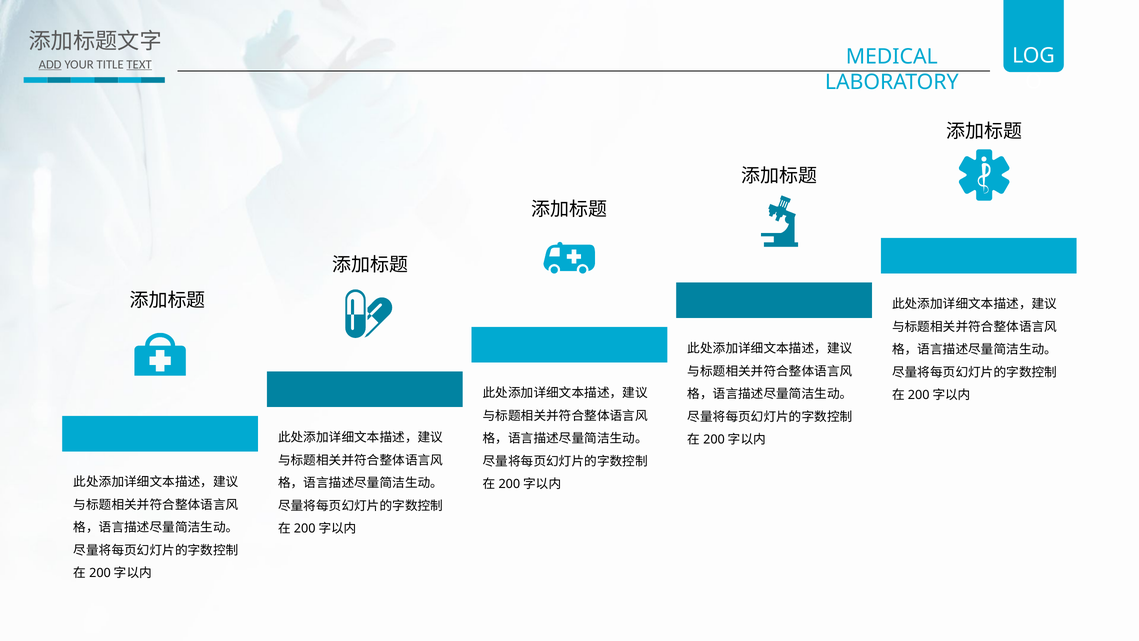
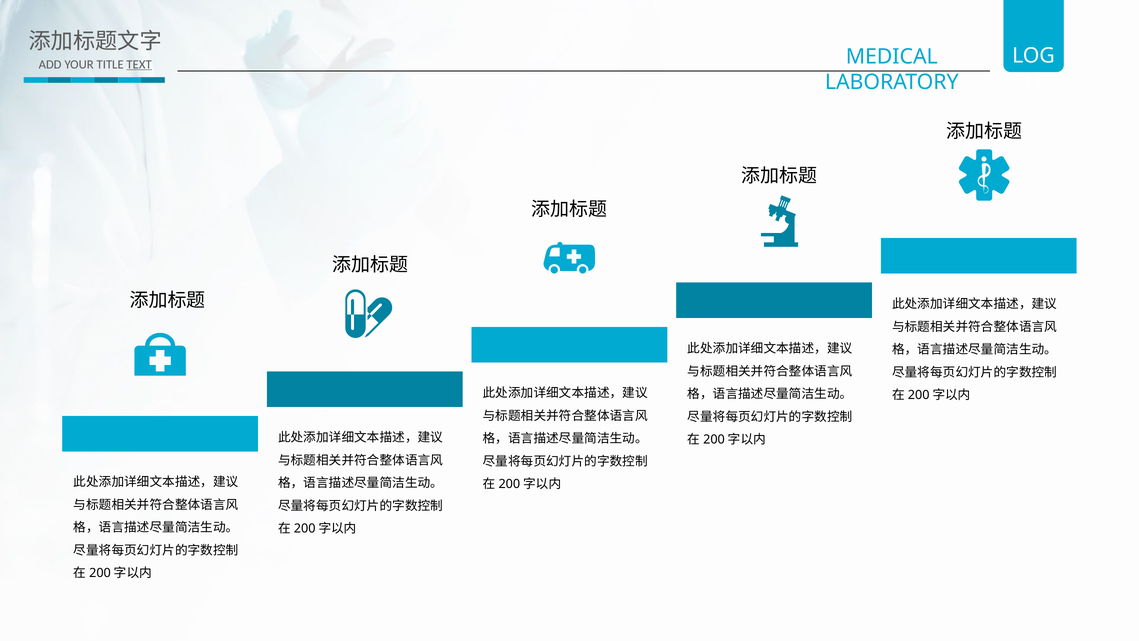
ADD underline: present -> none (50, 64)
